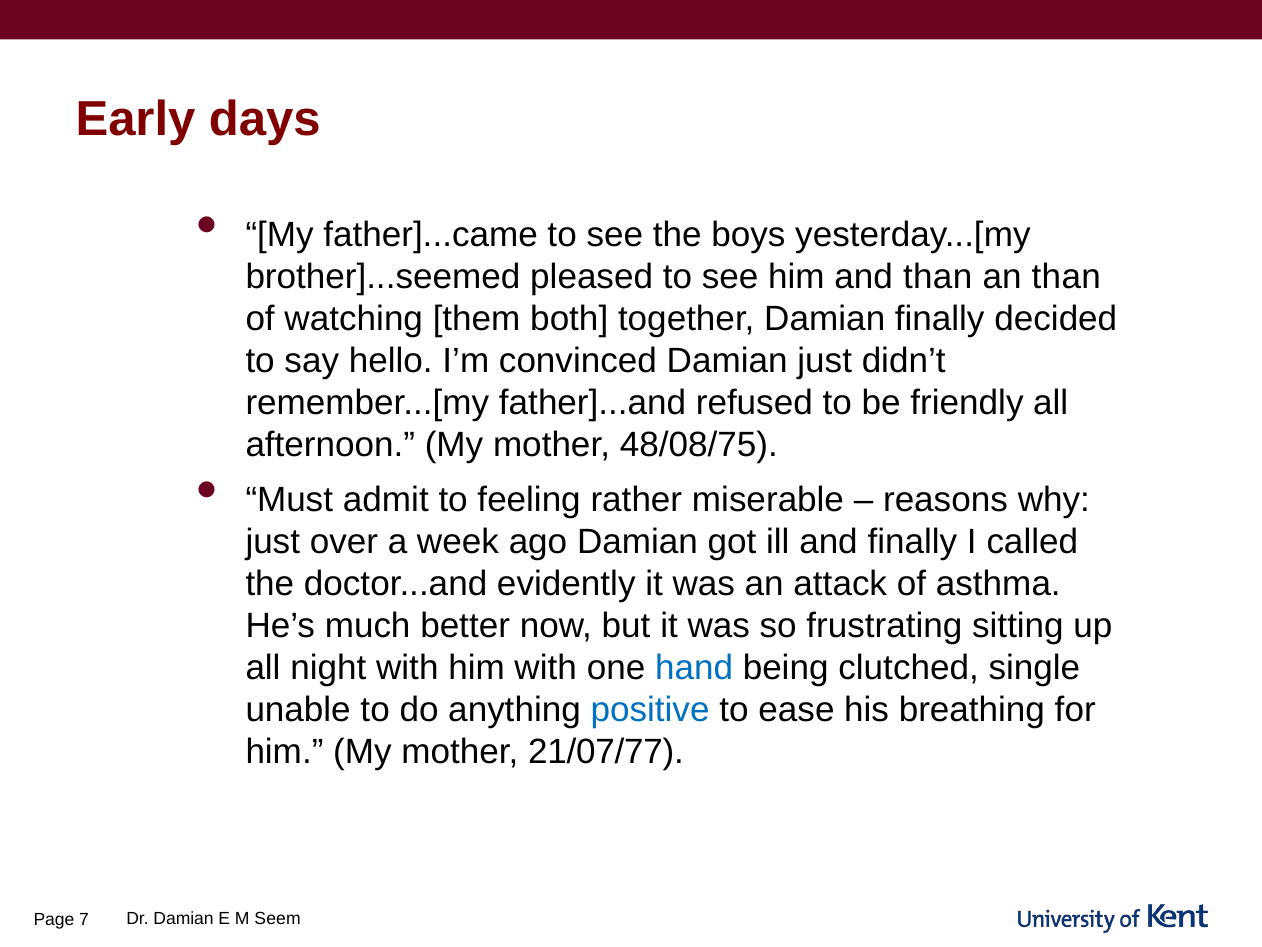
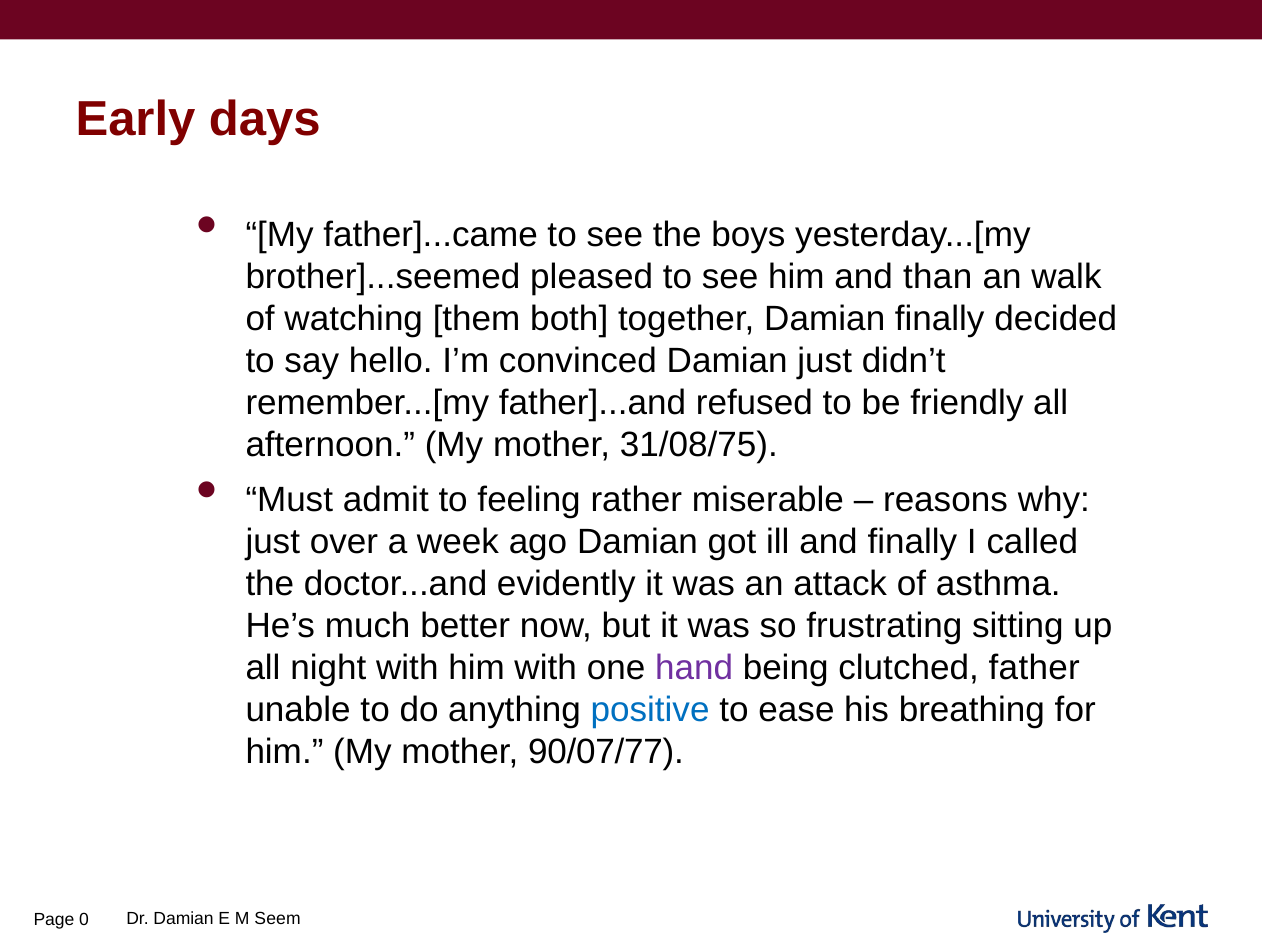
an than: than -> walk (1066, 277)
48/08/75: 48/08/75 -> 31/08/75 (699, 445)
hand colour: blue -> purple (694, 668)
single: single -> father (1034, 668)
21/07/77: 21/07/77 -> 90/07/77 (606, 752)
7: 7 -> 0 (84, 919)
